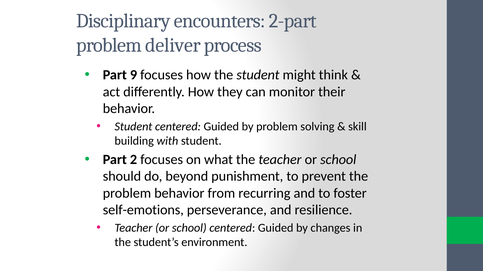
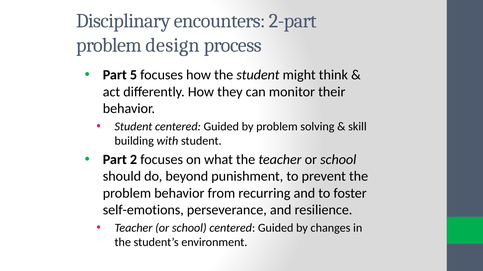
deliver: deliver -> design (173, 45)
9: 9 -> 5 (134, 75)
